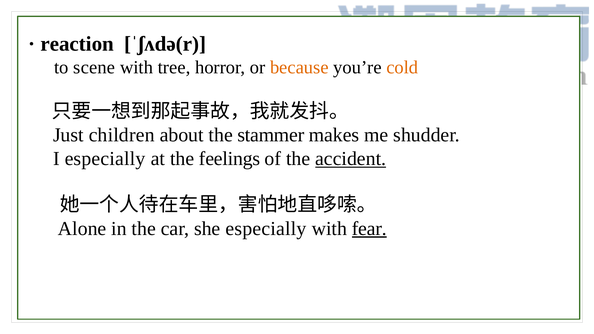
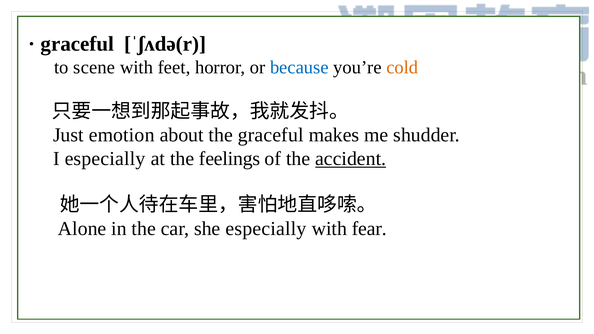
reaction: reaction -> graceful (77, 44)
tree: tree -> feet (174, 67)
because colour: orange -> blue (299, 67)
children: children -> emotion (122, 135)
the stammer: stammer -> graceful (271, 135)
fear underline: present -> none (369, 229)
